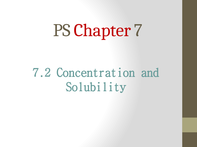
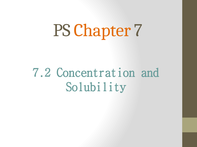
Chapter colour: red -> orange (102, 30)
